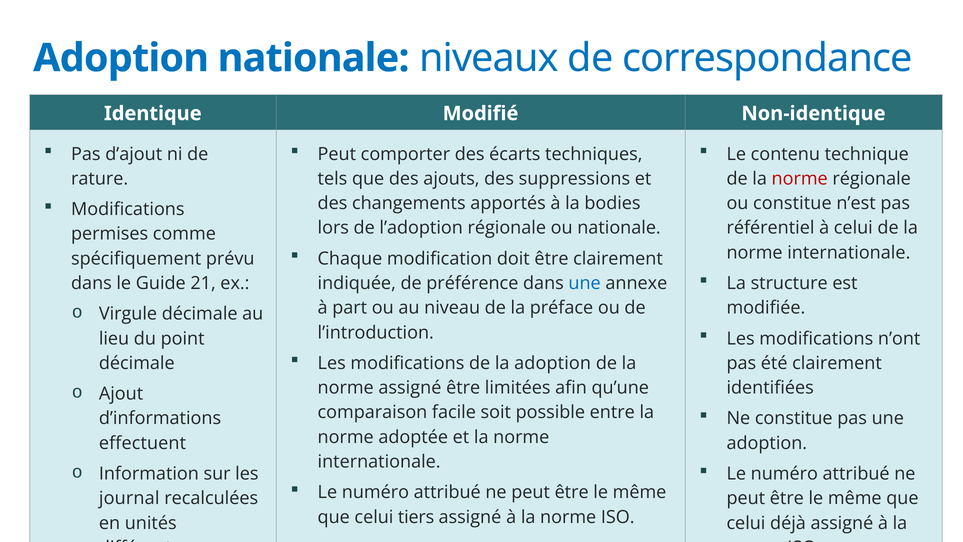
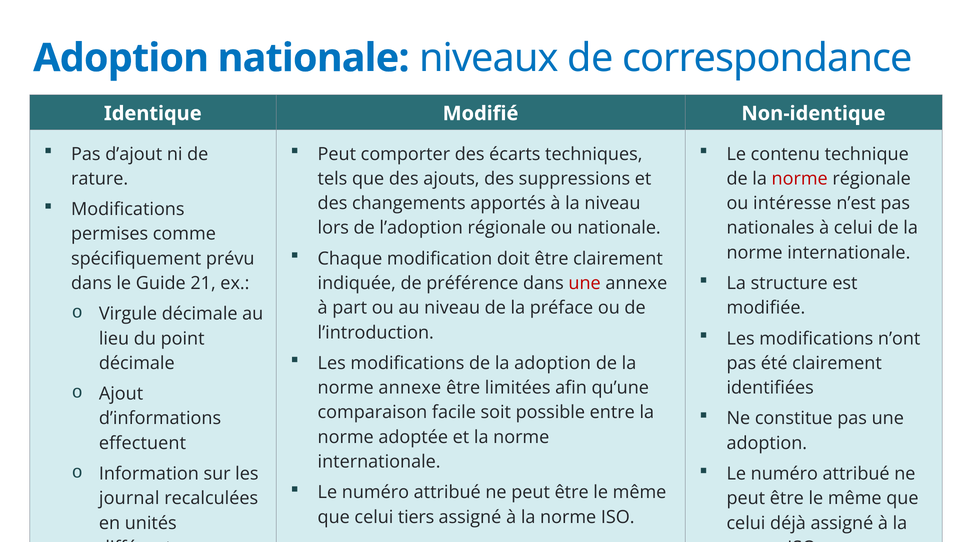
la bodies: bodies -> niveau (612, 203)
ou constitue: constitue -> intéresse (792, 203)
référentiel: référentiel -> nationales (770, 228)
une colour: blue -> red (585, 283)
norme assigné: assigné -> annexe (410, 388)
